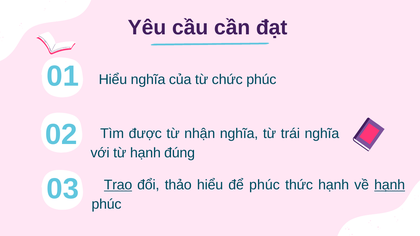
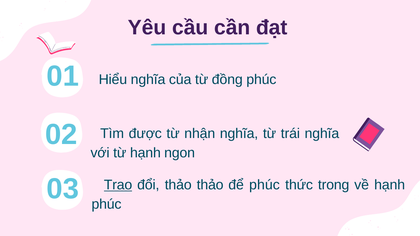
chức: chức -> đồng (227, 79)
đúng: đúng -> ngon (180, 153)
thảo hiểu: hiểu -> thảo (210, 185)
thức hạnh: hạnh -> trong (334, 185)
hạnh underline: present -> none (390, 185)
